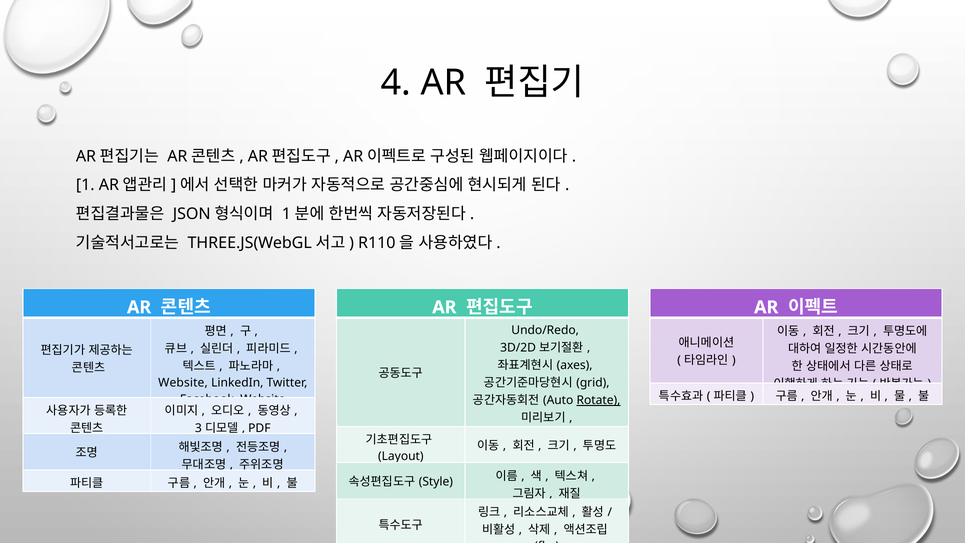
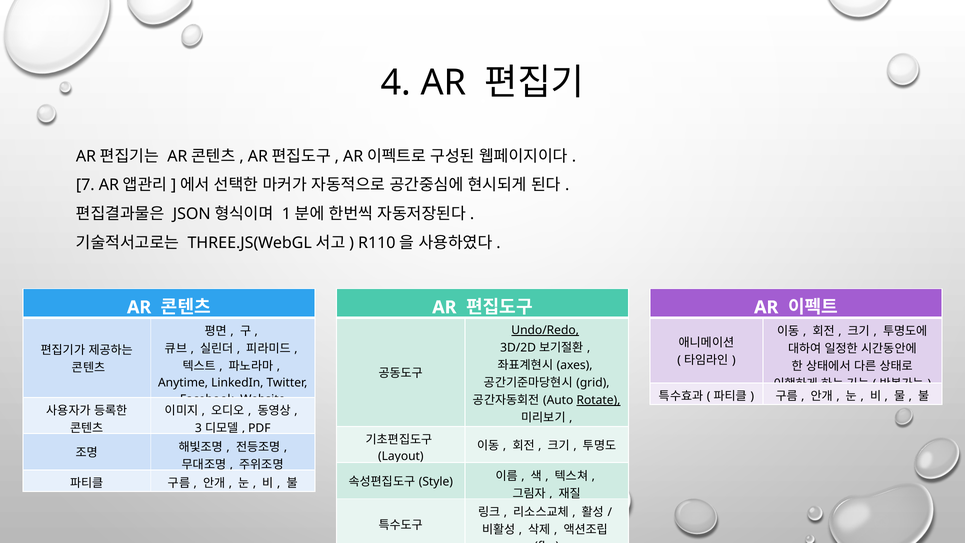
1: 1 -> 7 (85, 185)
Undo/Redo underline: none -> present (545, 330)
Website: Website -> Anytime (183, 383)
